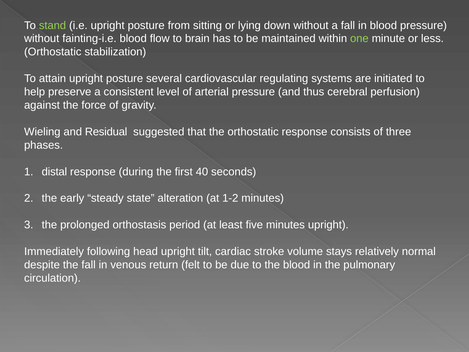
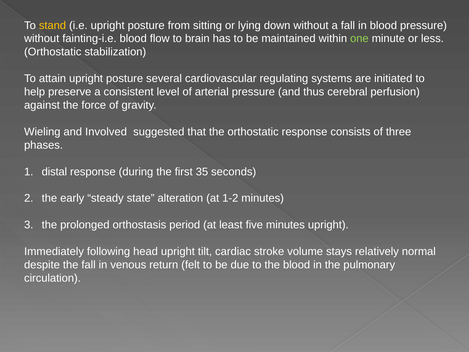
stand colour: light green -> yellow (52, 25)
Residual: Residual -> Involved (106, 132)
40: 40 -> 35 (202, 172)
